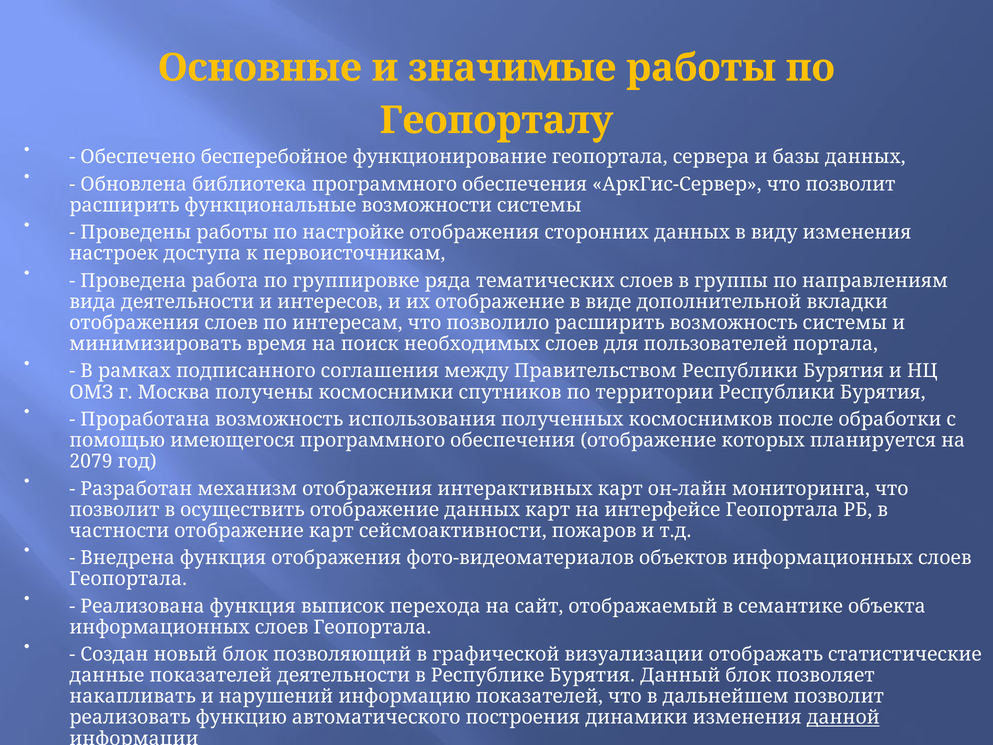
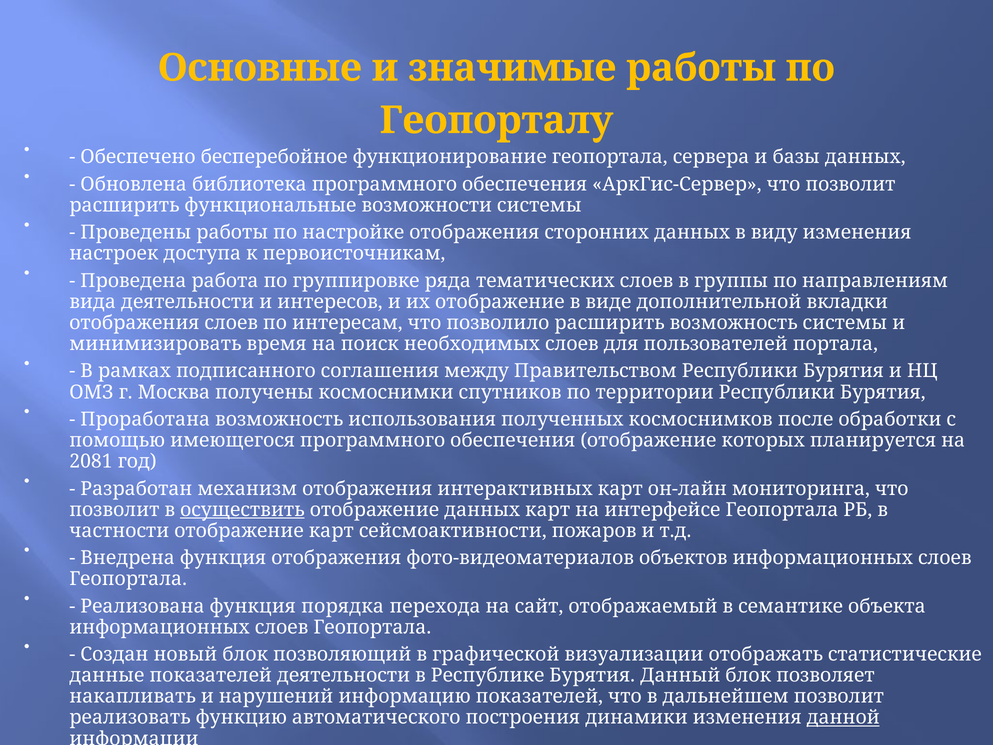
2079: 2079 -> 2081 (91, 461)
осуществить underline: none -> present (242, 510)
выписок: выписок -> порядка (343, 606)
